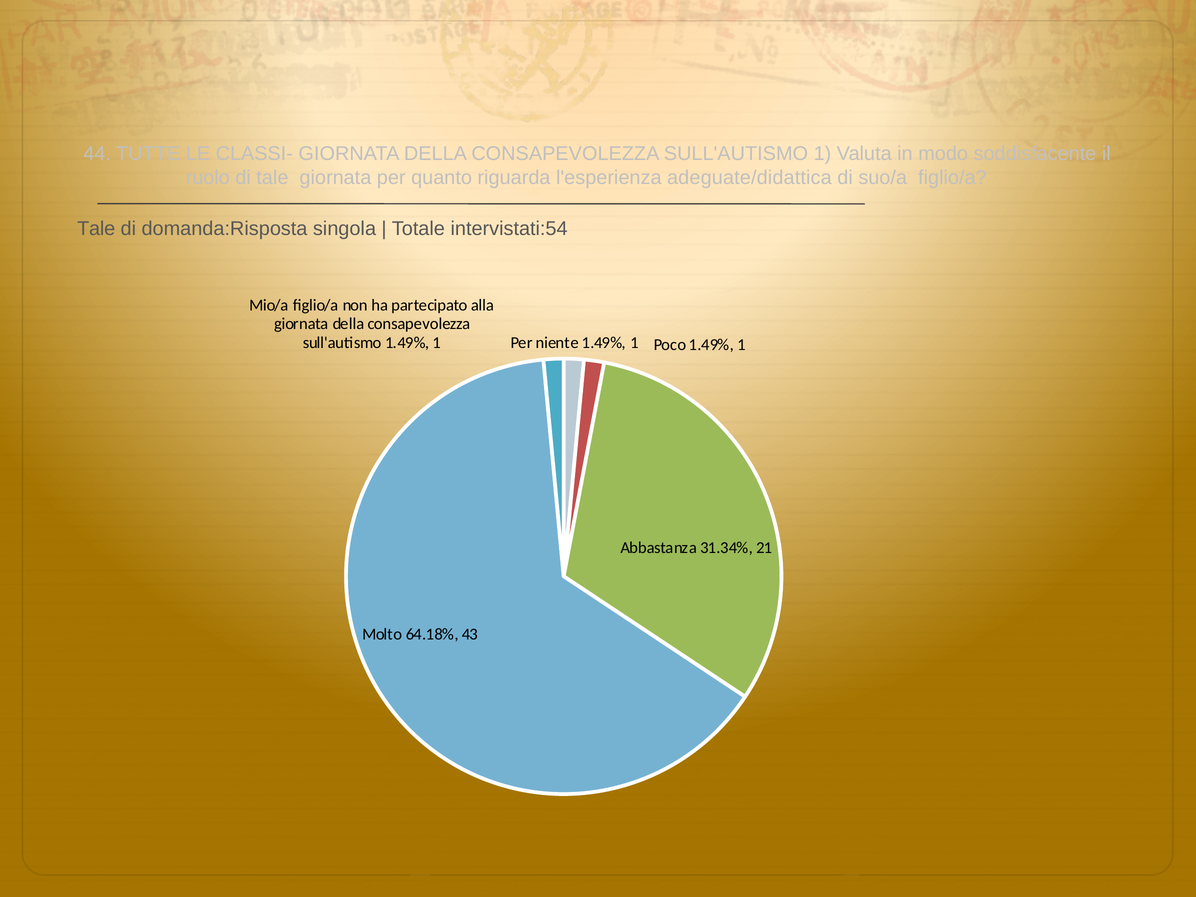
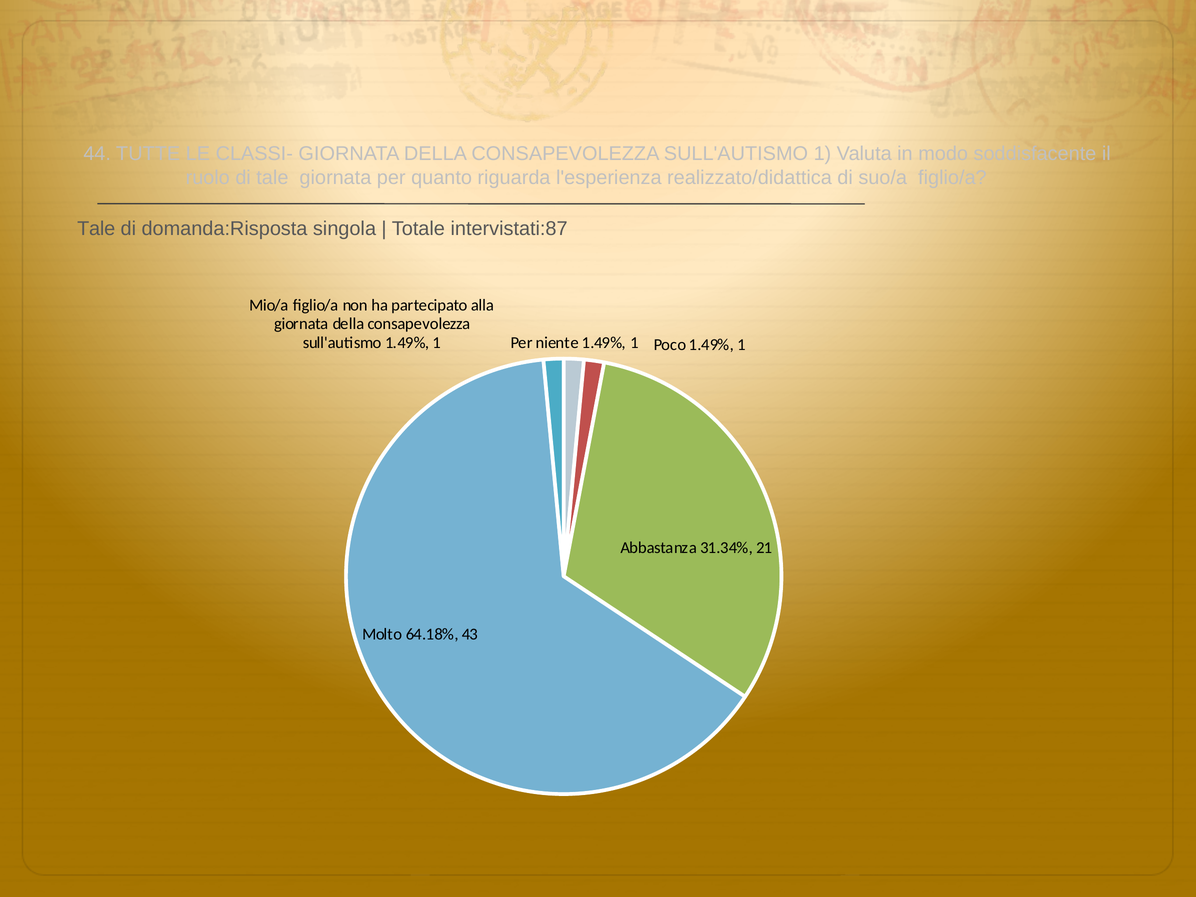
adeguate/didattica: adeguate/didattica -> realizzato/didattica (749, 178)
intervistati:54: intervistati:54 -> intervistati:87 (509, 229)
